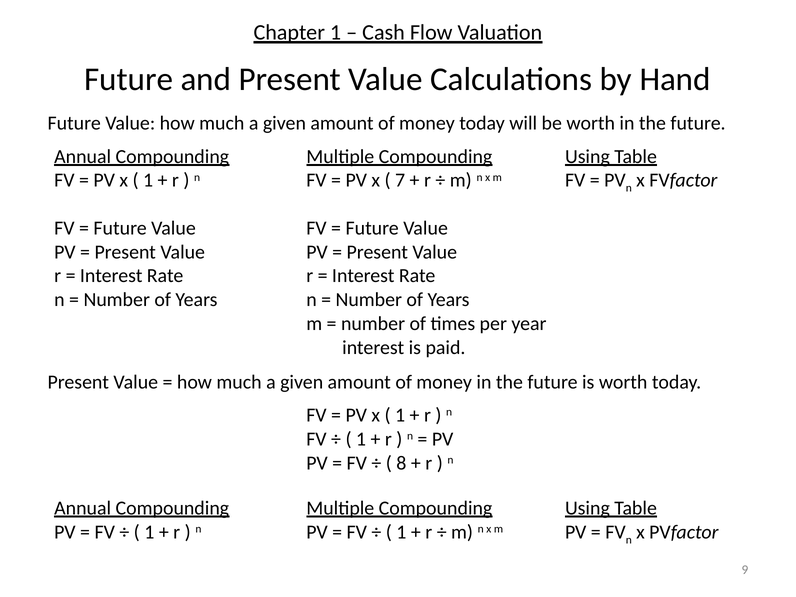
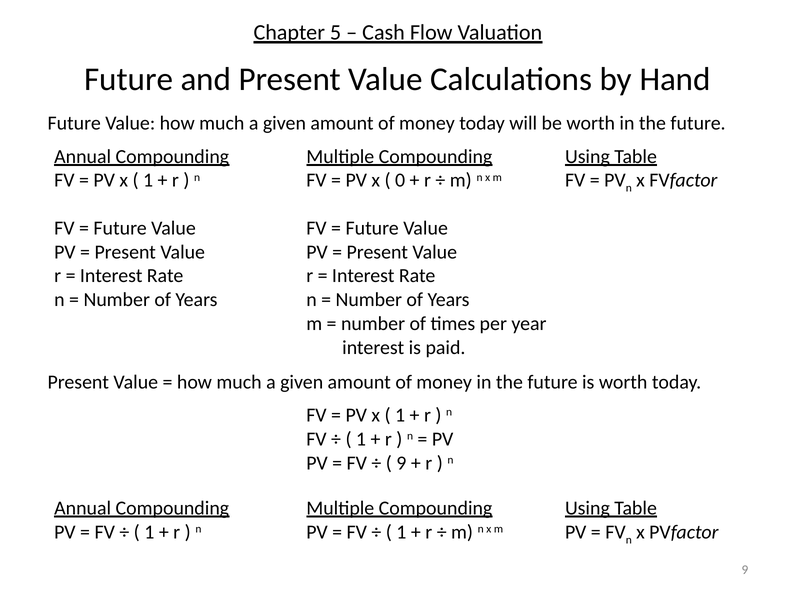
Chapter 1: 1 -> 5 (336, 33)
7: 7 -> 0 (400, 180)
8: 8 -> 9 (401, 463)
